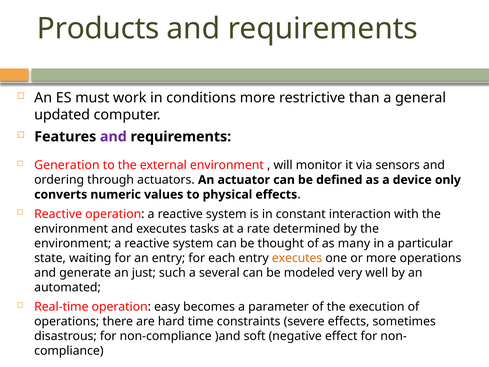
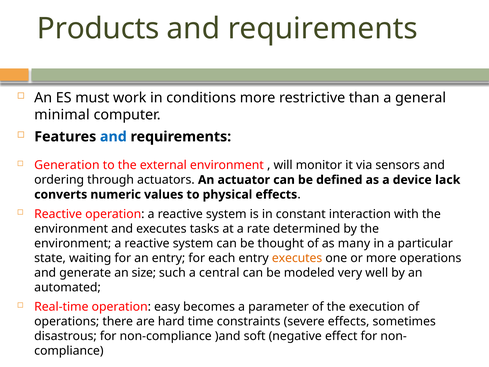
updated: updated -> minimal (62, 115)
and colour: purple -> blue (113, 137)
only: only -> lack (448, 180)
just: just -> size (144, 273)
several: several -> central (219, 273)
